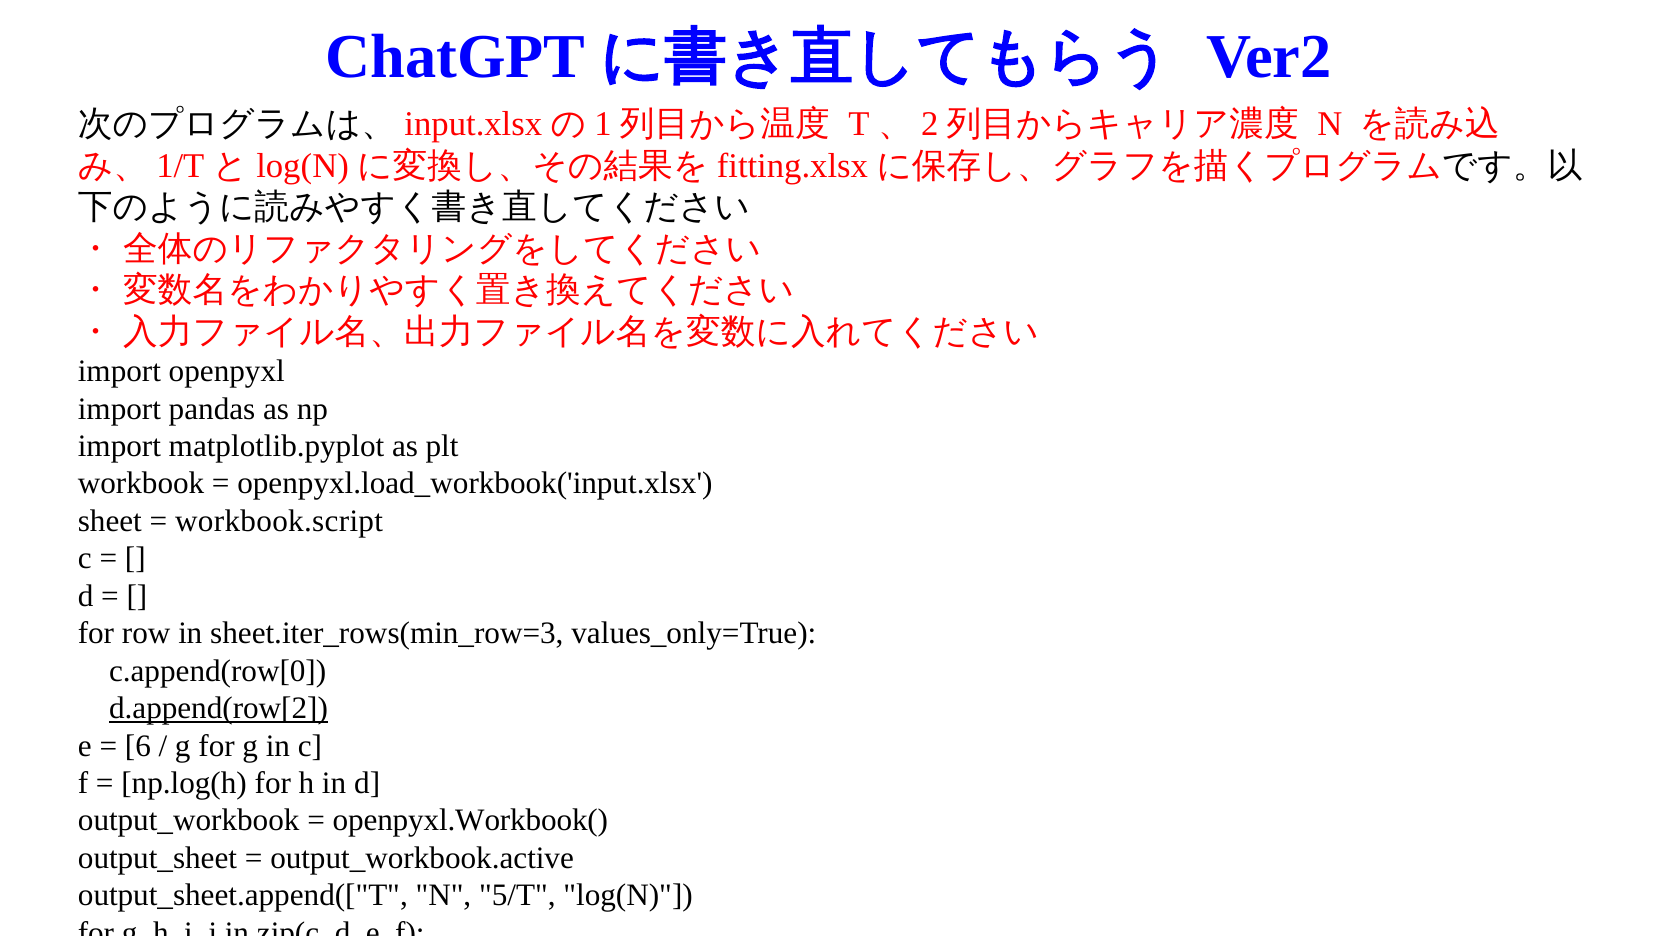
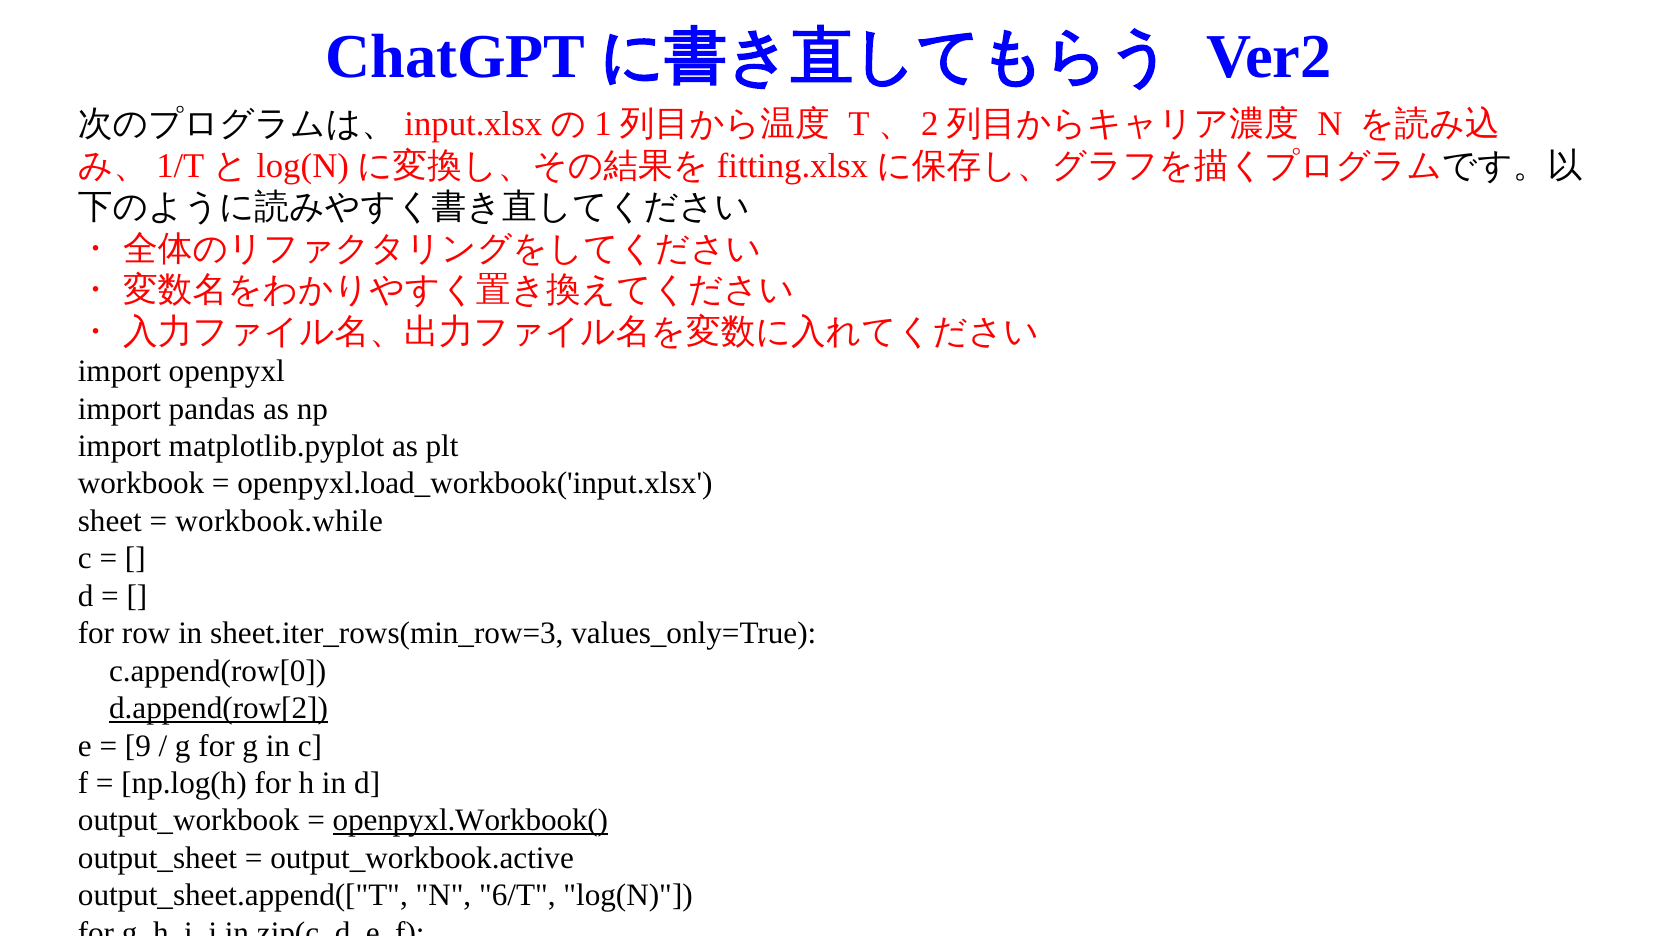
workbook.script: workbook.script -> workbook.while (279, 521)
6: 6 -> 9 (138, 746)
openpyxl.Workbook( underline: none -> present (470, 821)
5/T: 5/T -> 6/T (517, 896)
